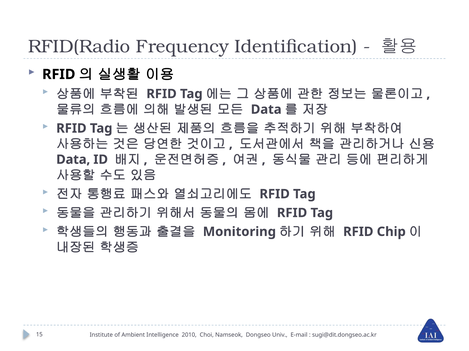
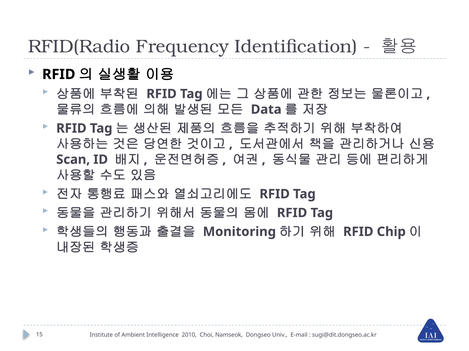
Data: Data -> Scan (73, 160)
